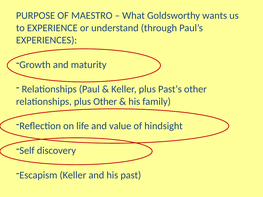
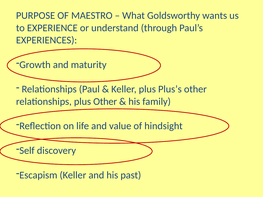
Past’s: Past’s -> Plus’s (170, 89)
